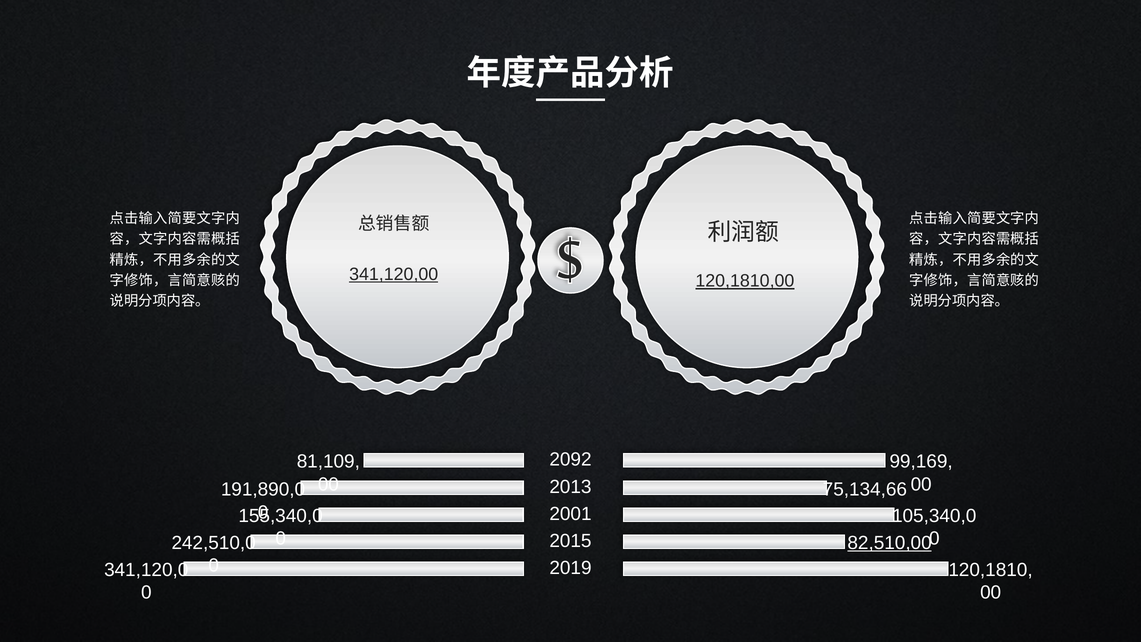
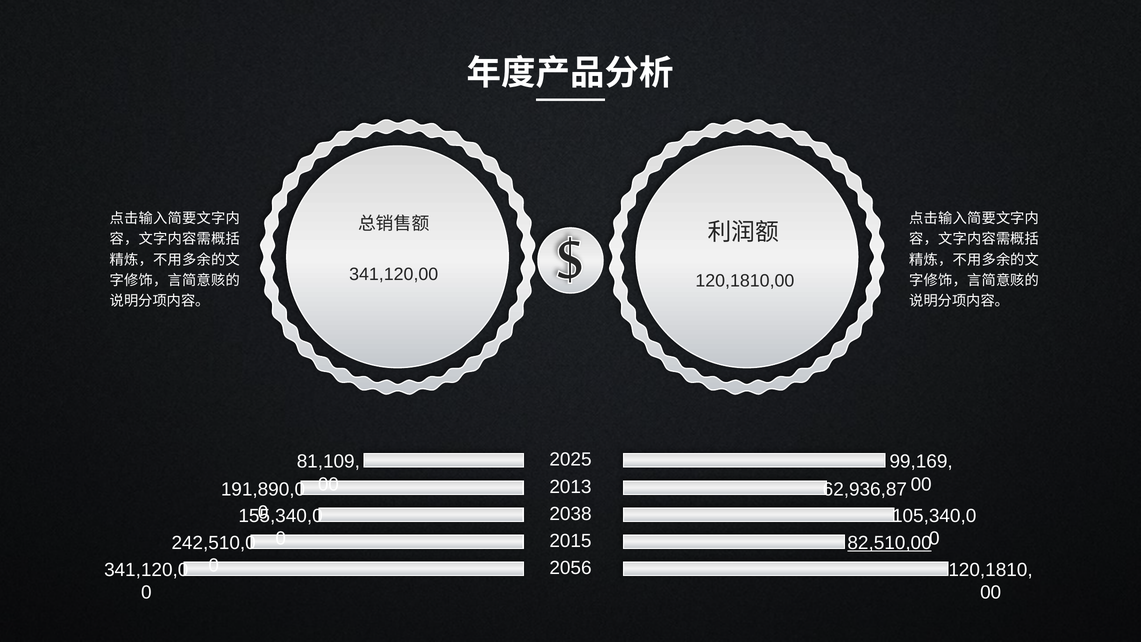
341,120,00 underline: present -> none (394, 274)
120,1810,00 underline: present -> none (745, 281)
2092: 2092 -> 2025 (571, 459)
75,134,66: 75,134,66 -> 62,936,87 (865, 489)
2001: 2001 -> 2038 (571, 514)
2019: 2019 -> 2056 (571, 568)
